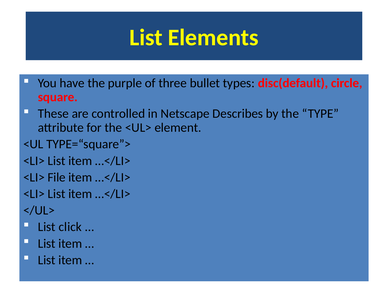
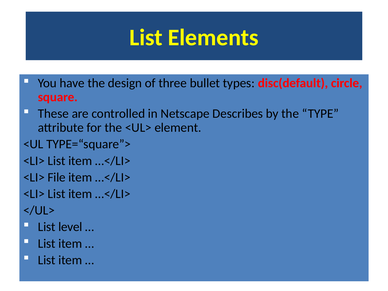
purple: purple -> design (125, 83)
click: click -> level (70, 227)
